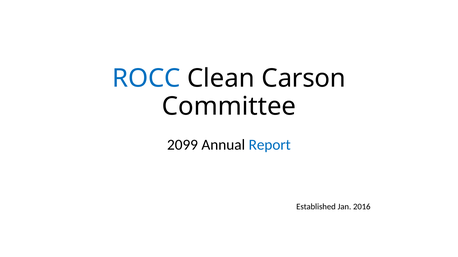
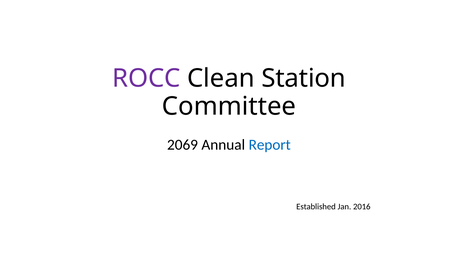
ROCC colour: blue -> purple (146, 79)
Carson: Carson -> Station (304, 79)
2099: 2099 -> 2069 (183, 145)
